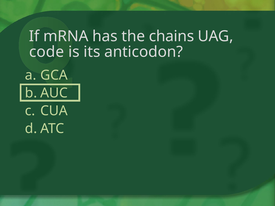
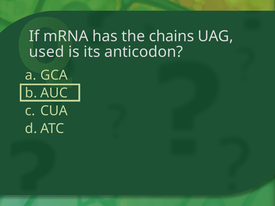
code: code -> used (47, 52)
